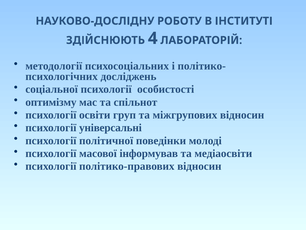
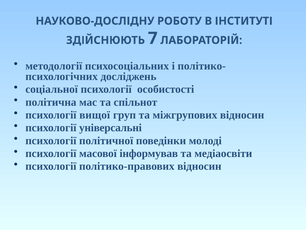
4: 4 -> 7 (153, 38)
оптимізму: оптимізму -> політична (51, 102)
освіти: освіти -> вищої (95, 115)
